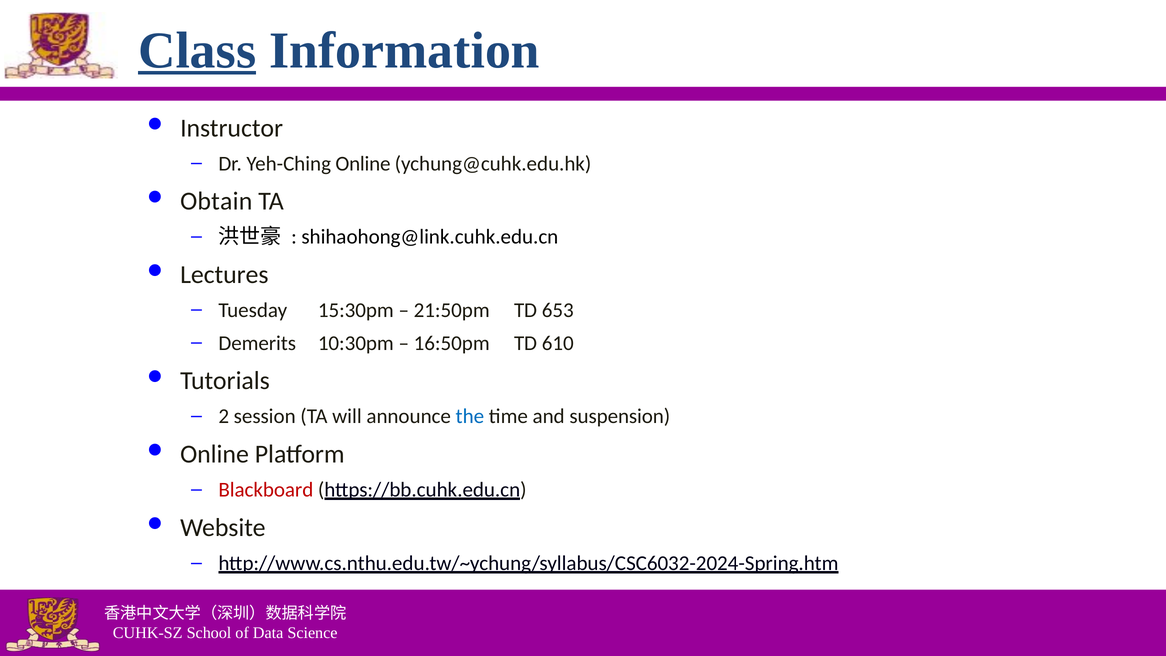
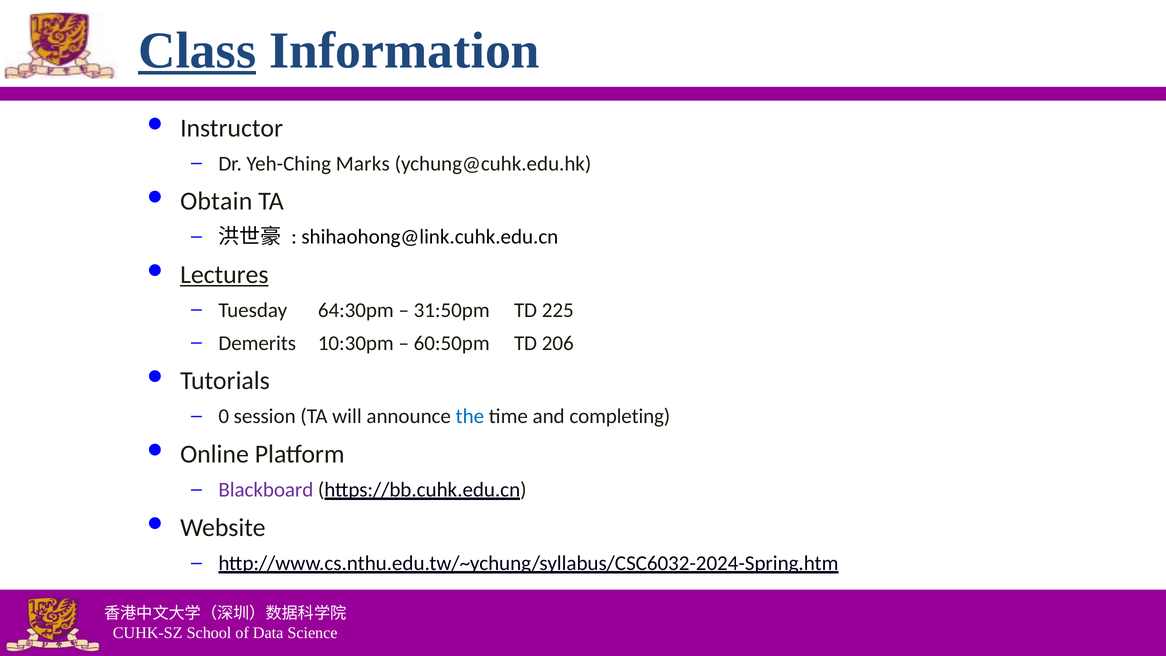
Yeh-Ching Online: Online -> Marks (363, 164)
Lectures underline: none -> present (224, 274)
15:30pm: 15:30pm -> 64:30pm (356, 310)
21:50pm: 21:50pm -> 31:50pm (452, 310)
653: 653 -> 225 (558, 310)
16:50pm: 16:50pm -> 60:50pm (452, 343)
610: 610 -> 206 (558, 343)
2: 2 -> 0 (224, 416)
suspension: suspension -> completing (620, 416)
Blackboard colour: red -> purple (266, 490)
